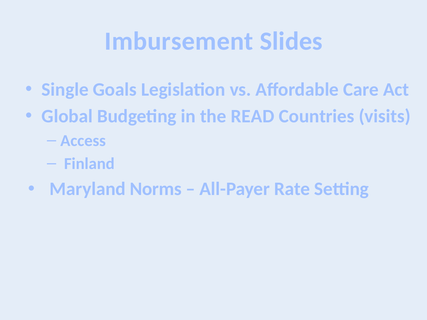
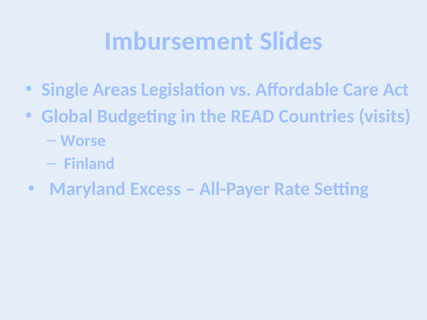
Goals: Goals -> Areas (115, 90)
Access: Access -> Worse (83, 141)
Norms: Norms -> Excess (156, 189)
